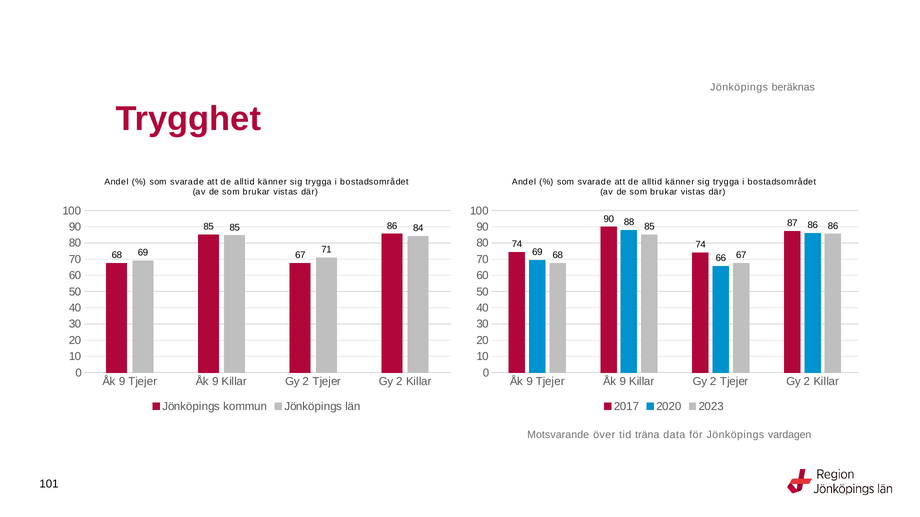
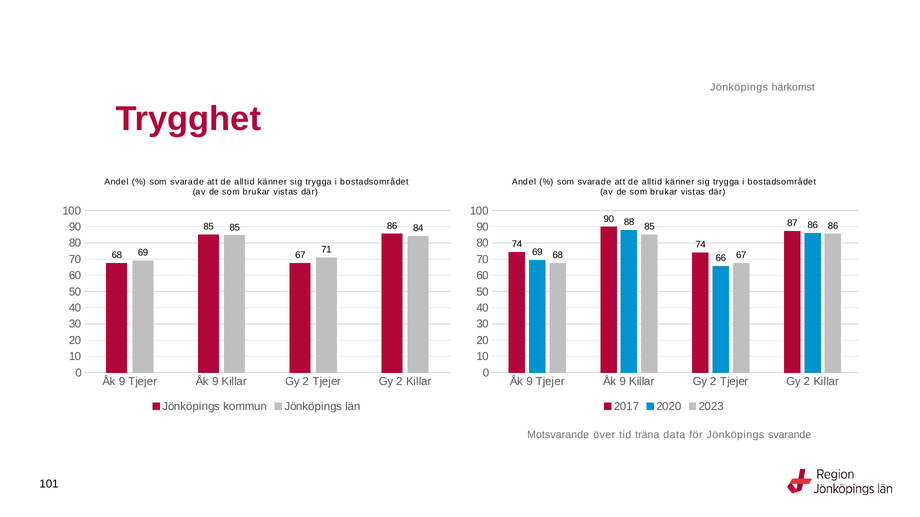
beräknas: beräknas -> härkomst (793, 87)
vardagen: vardagen -> svarande (790, 435)
